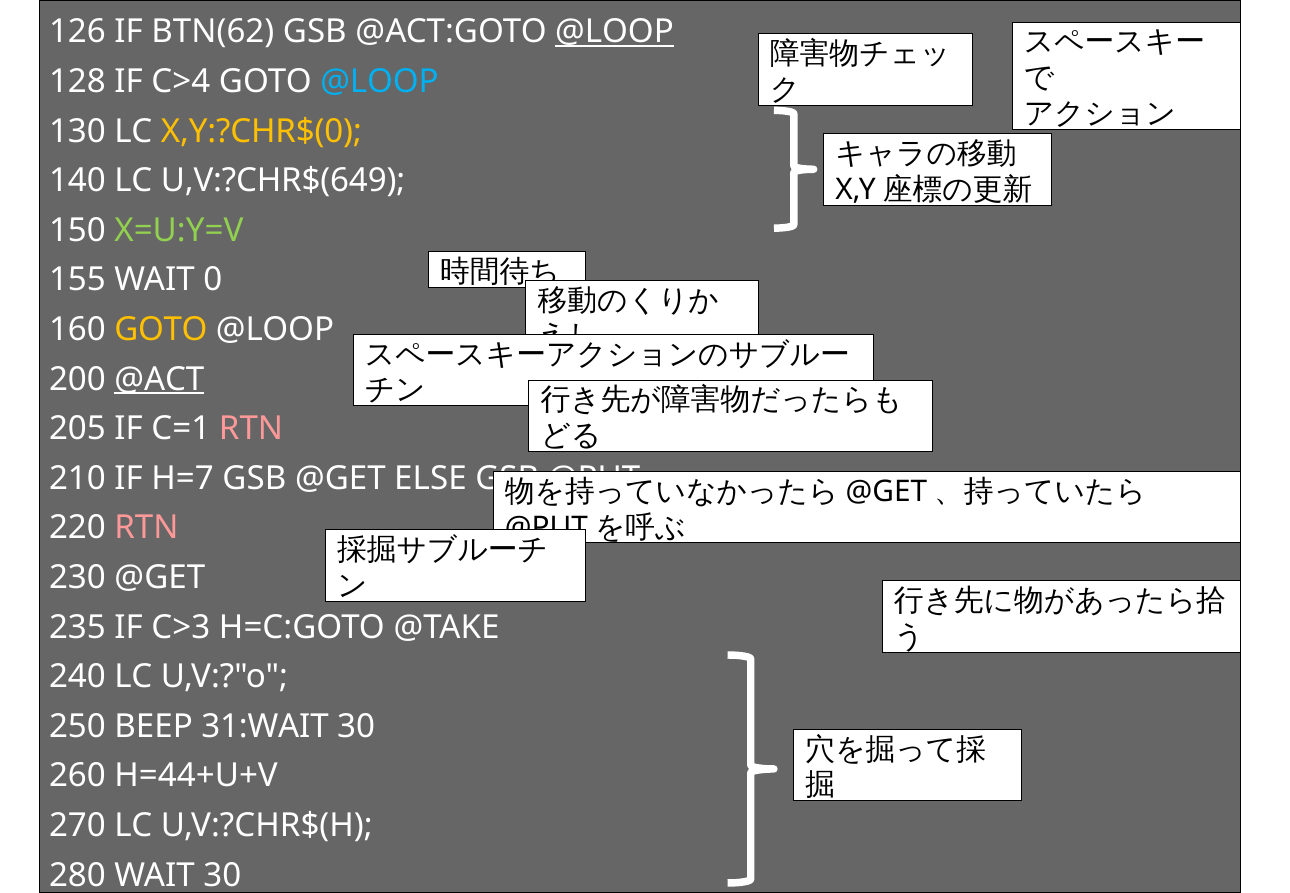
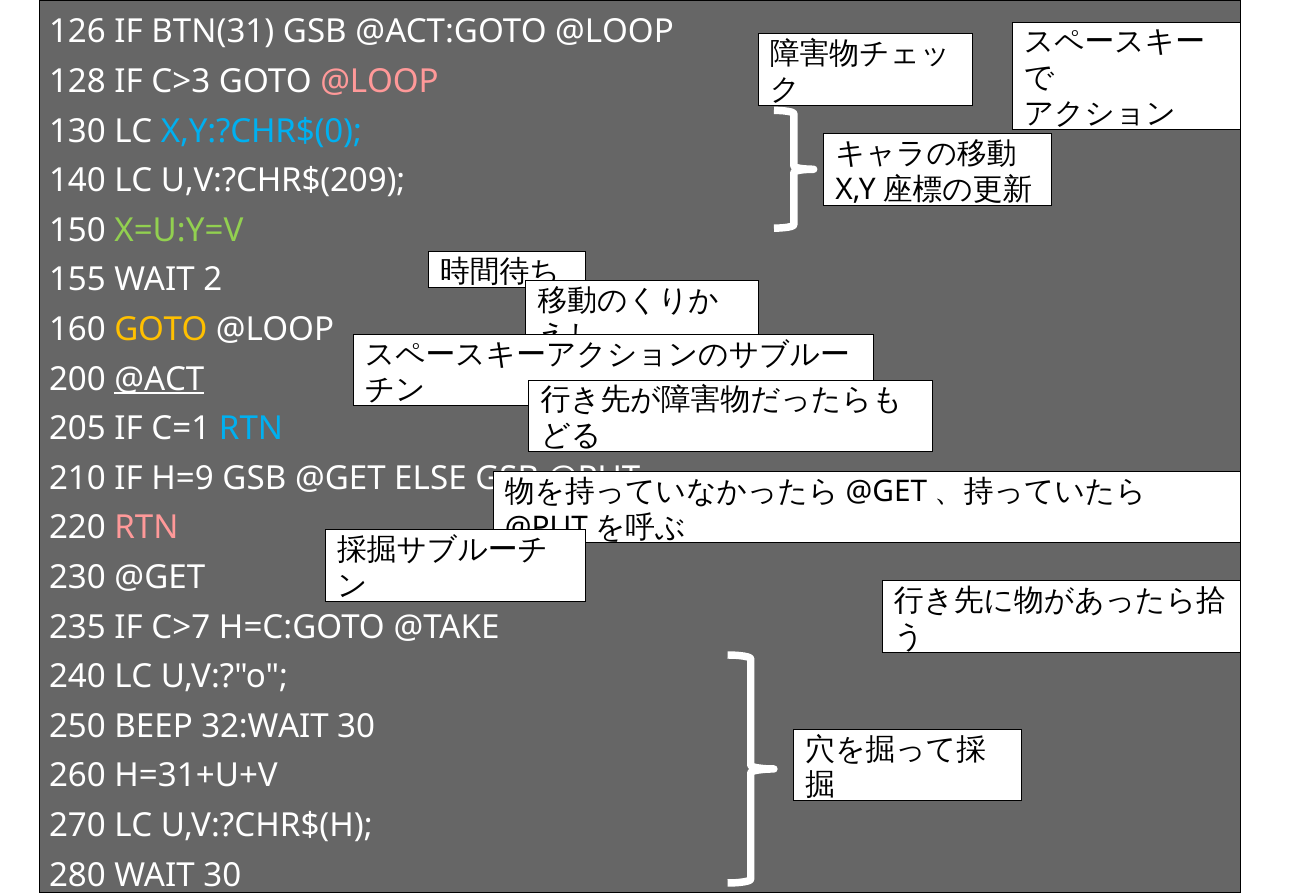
BTN(62: BTN(62 -> BTN(31 (213, 32)
@LOOP underline: present -> none (614, 32)
C>4: C>4 -> C>3 (181, 82)
@LOOP colour: light blue -> pink (380, 82)
X,Y:?CHR$(0 colour: yellow -> light blue (261, 131)
U,V:?CHR$(649: U,V:?CHR$(649 -> U,V:?CHR$(209 (283, 181)
0: 0 -> 2 (213, 280)
RTN colour: pink -> light blue (251, 429)
H=7: H=7 -> H=9 (183, 478)
C>3: C>3 -> C>7 (181, 627)
31:WAIT: 31:WAIT -> 32:WAIT (265, 726)
H=44+U+V: H=44+U+V -> H=31+U+V (196, 776)
